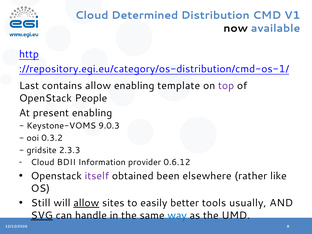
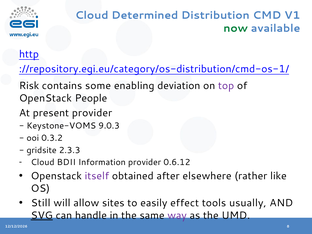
now colour: black -> green (236, 28)
Last: Last -> Risk (29, 86)
contains allow: allow -> some (98, 86)
template: template -> deviation (179, 86)
present enabling: enabling -> provider (92, 113)
been: been -> after (168, 176)
allow underline: present -> none (86, 203)
better: better -> effect (185, 203)
way colour: blue -> purple (177, 215)
